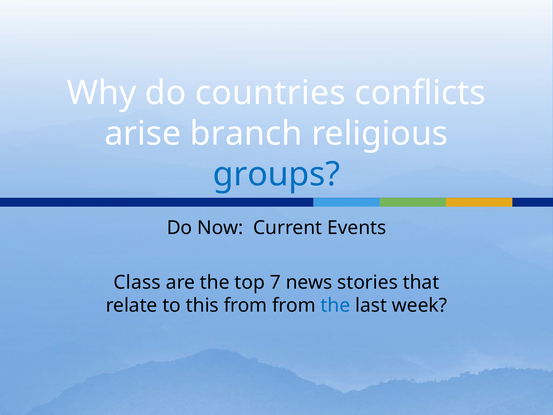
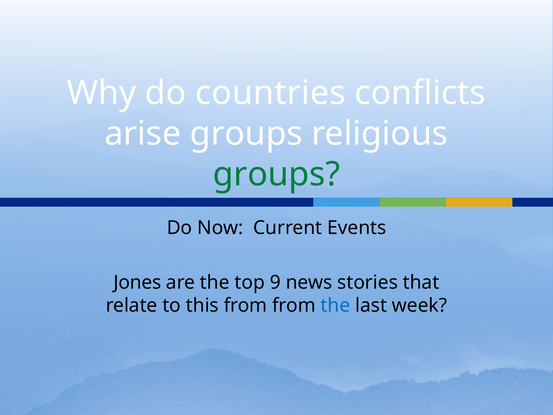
arise branch: branch -> groups (246, 134)
groups colour: blue -> green (276, 174)
Class: Class -> Jones (137, 282)
7: 7 -> 9 (275, 282)
